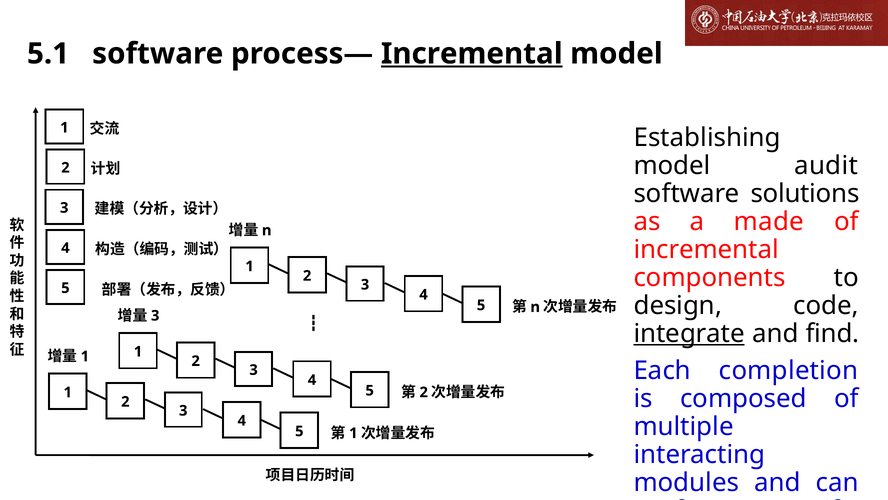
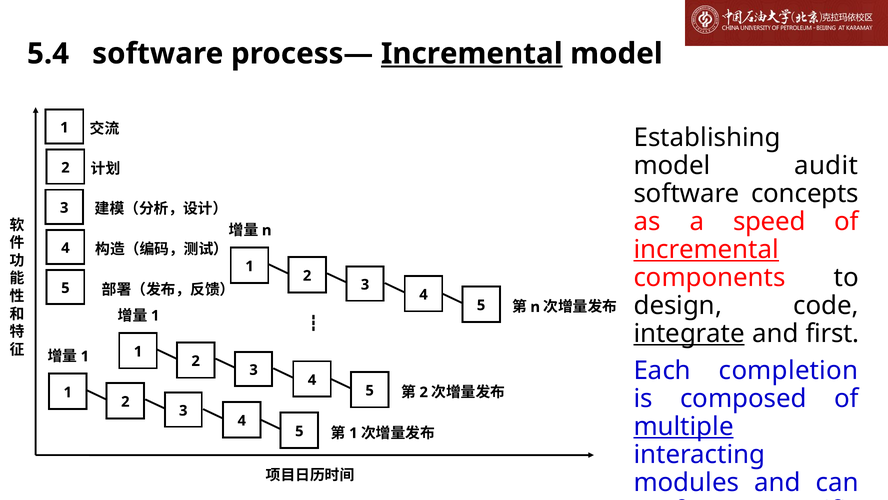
5.1: 5.1 -> 5.4 (48, 54)
solutions: solutions -> concepts (805, 193)
made: made -> speed (769, 221)
incremental underline: none -> present (706, 249)
3: 3 -> 1 (155, 315)
find: find -> first (833, 333)
multiple underline: none -> present (684, 426)
